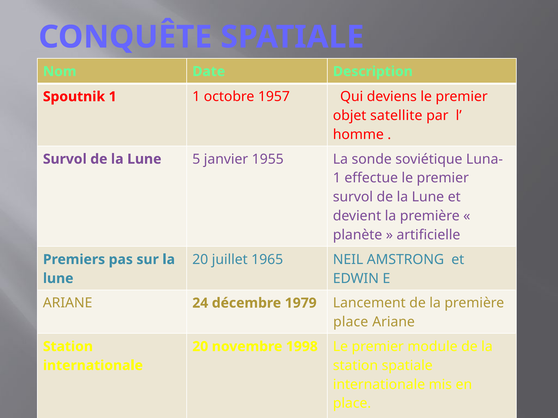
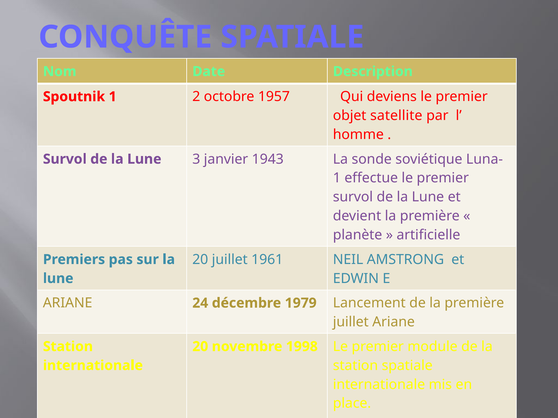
1 1: 1 -> 2 (196, 97)
5: 5 -> 3 (196, 159)
1955: 1955 -> 1943 (268, 159)
1965: 1965 -> 1961 (267, 260)
place: place -> juillet (351, 322)
